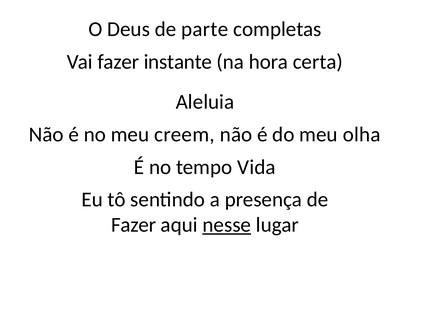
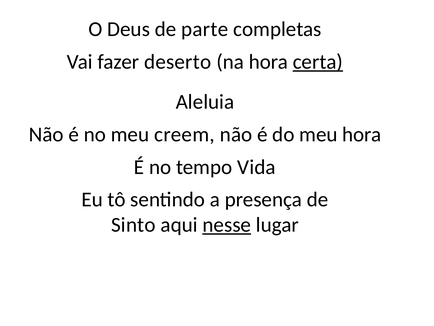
instante: instante -> deserto (178, 62)
certa underline: none -> present (318, 62)
meu olha: olha -> hora (362, 134)
Fazer: Fazer -> Sinto (133, 225)
